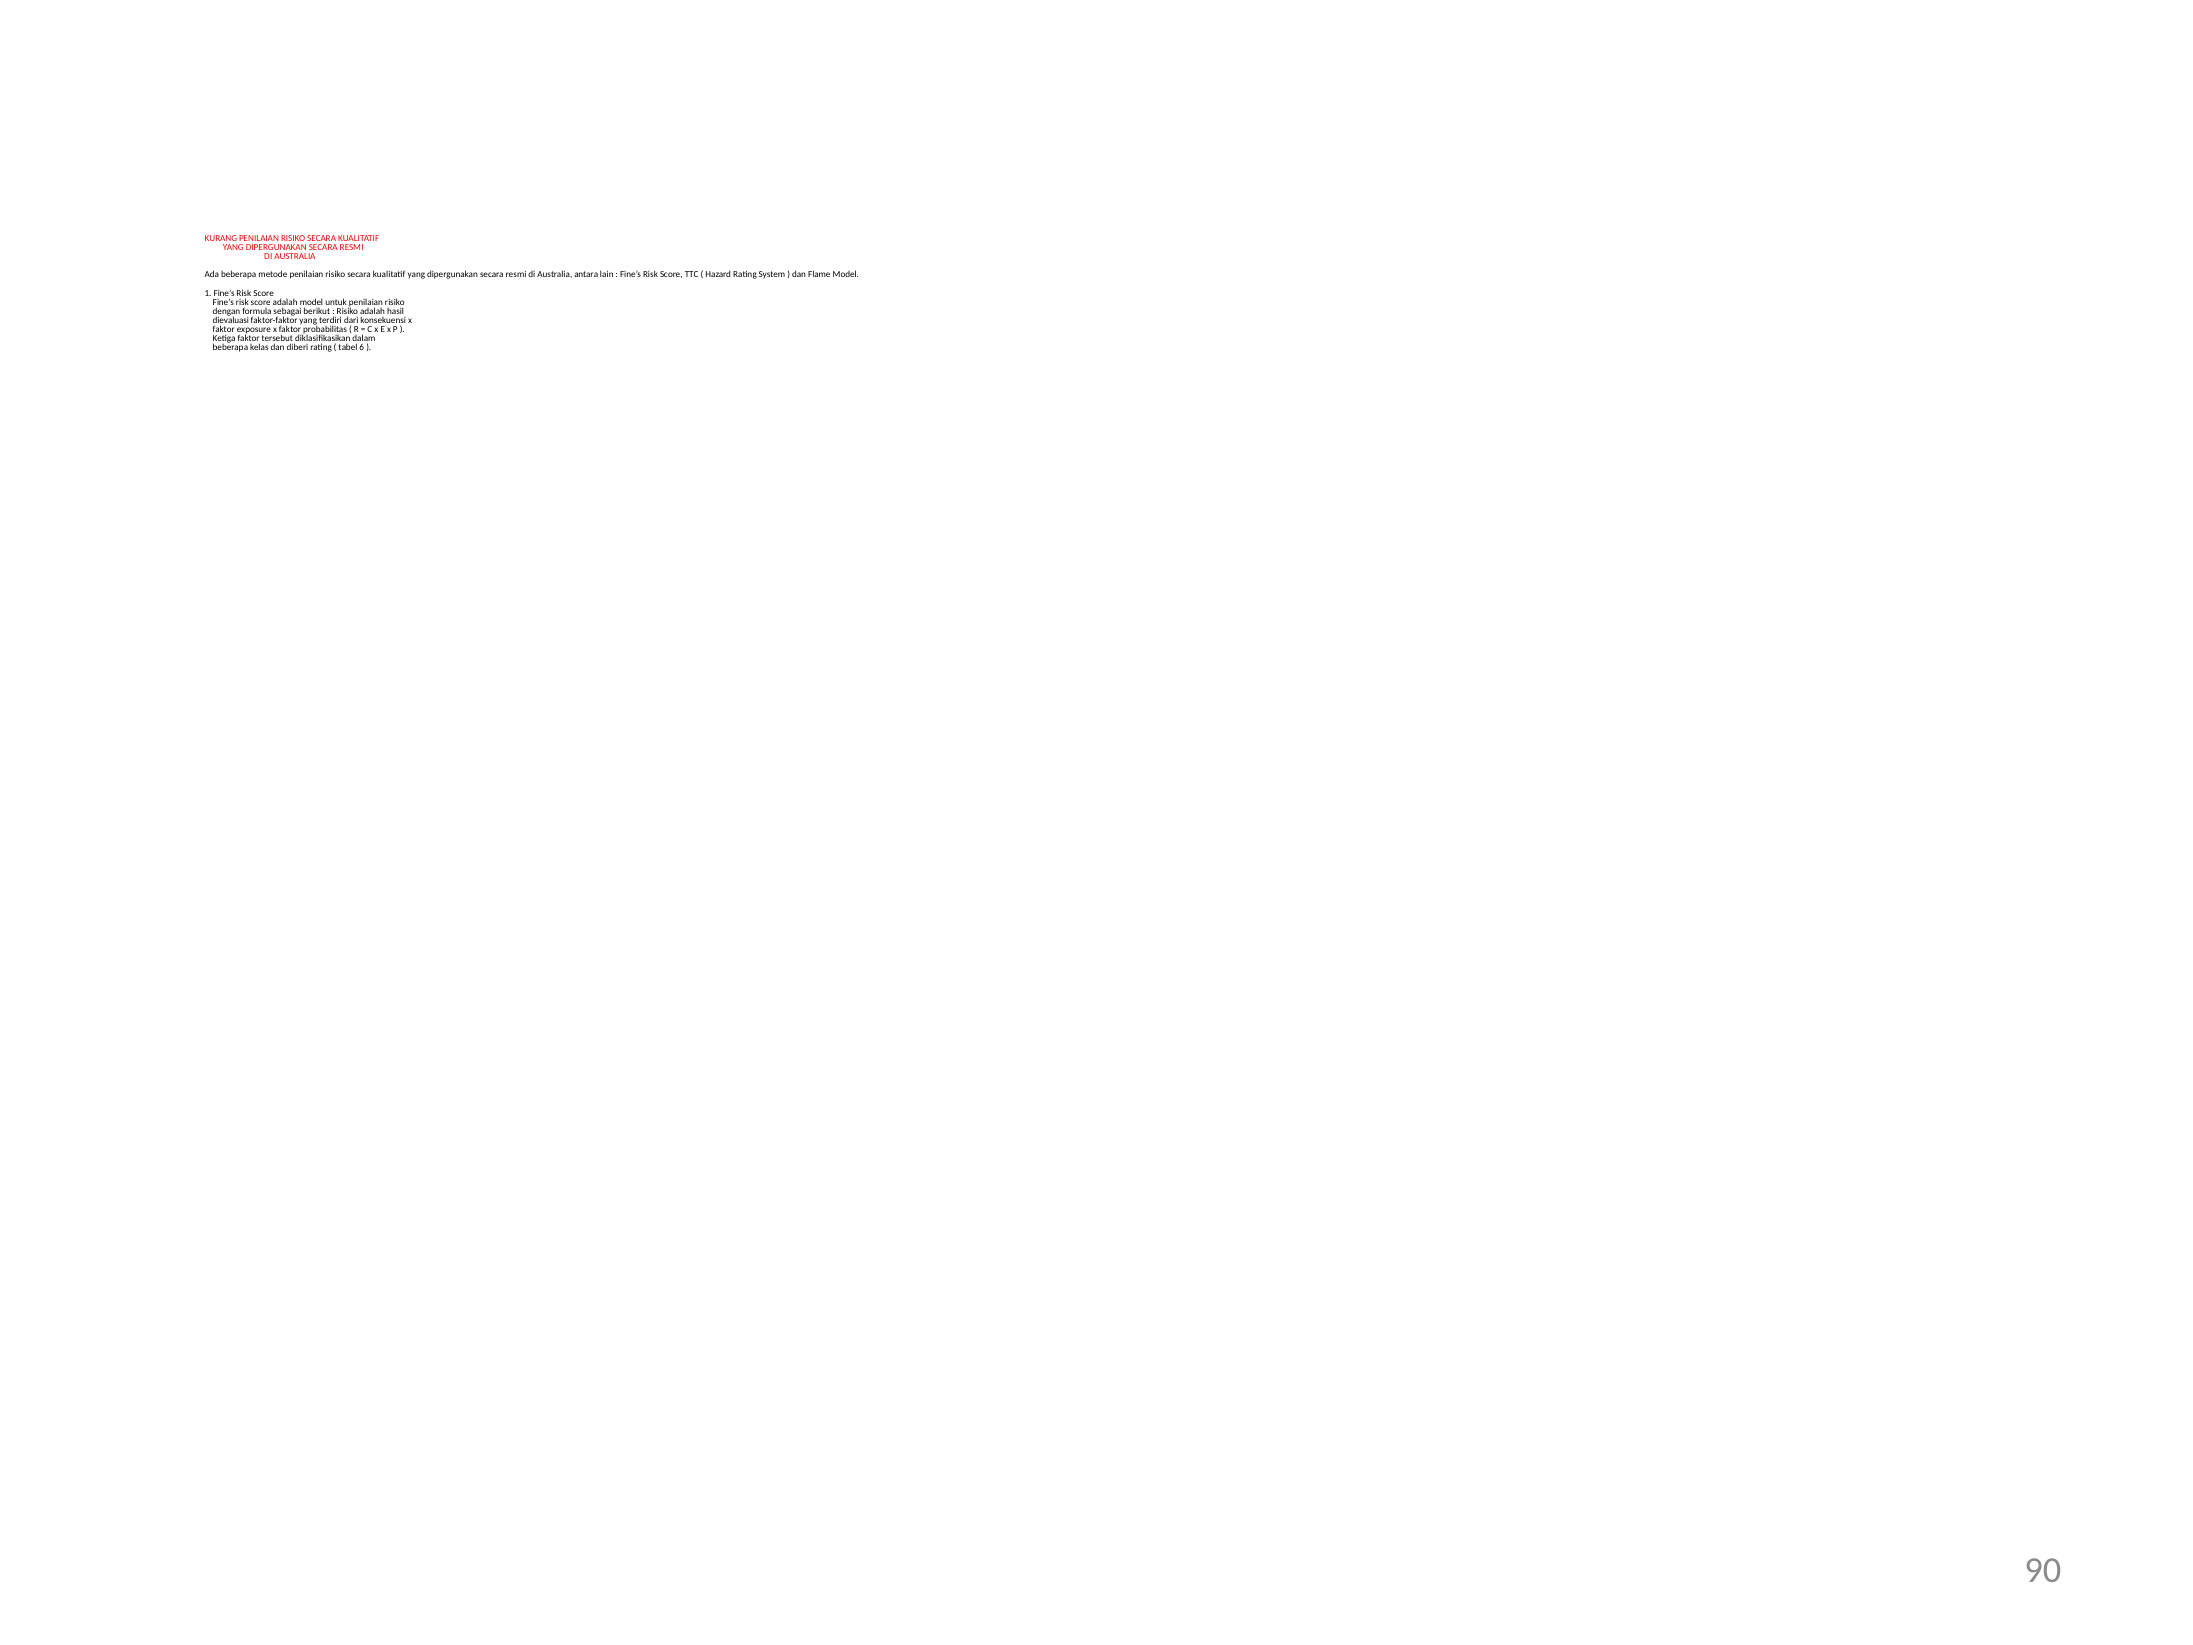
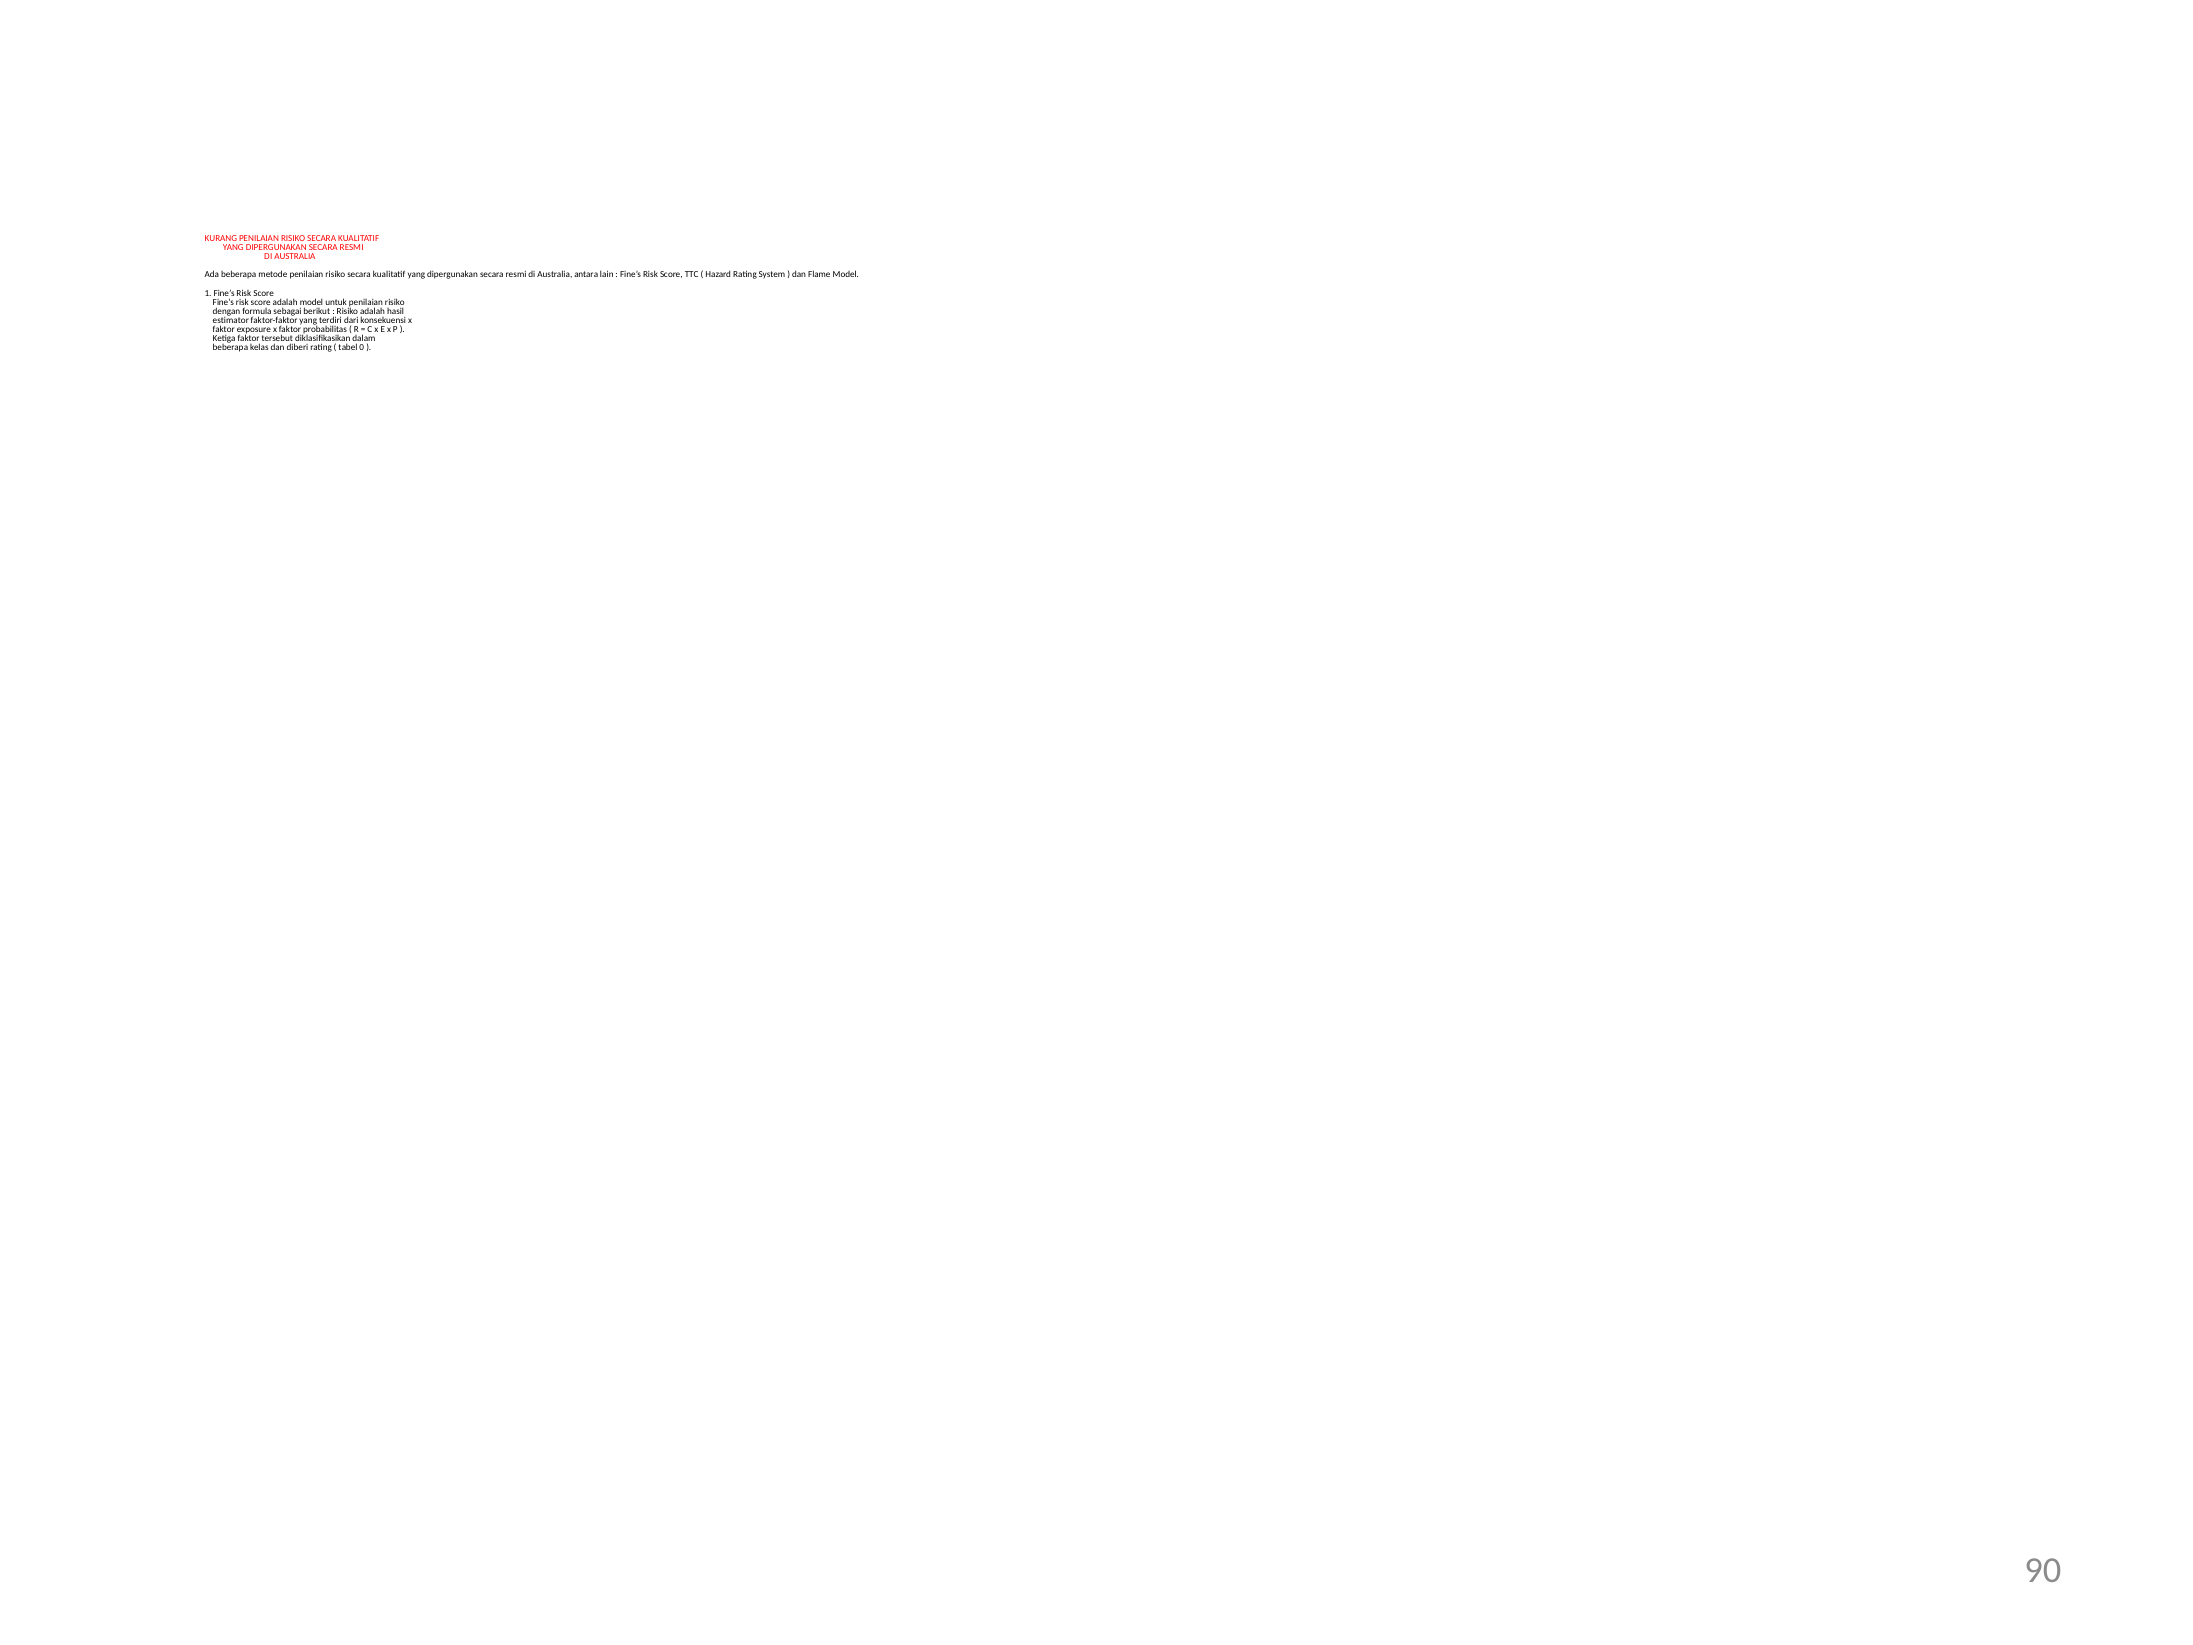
dievaluasi: dievaluasi -> estimator (231, 320)
6: 6 -> 0 (362, 348)
